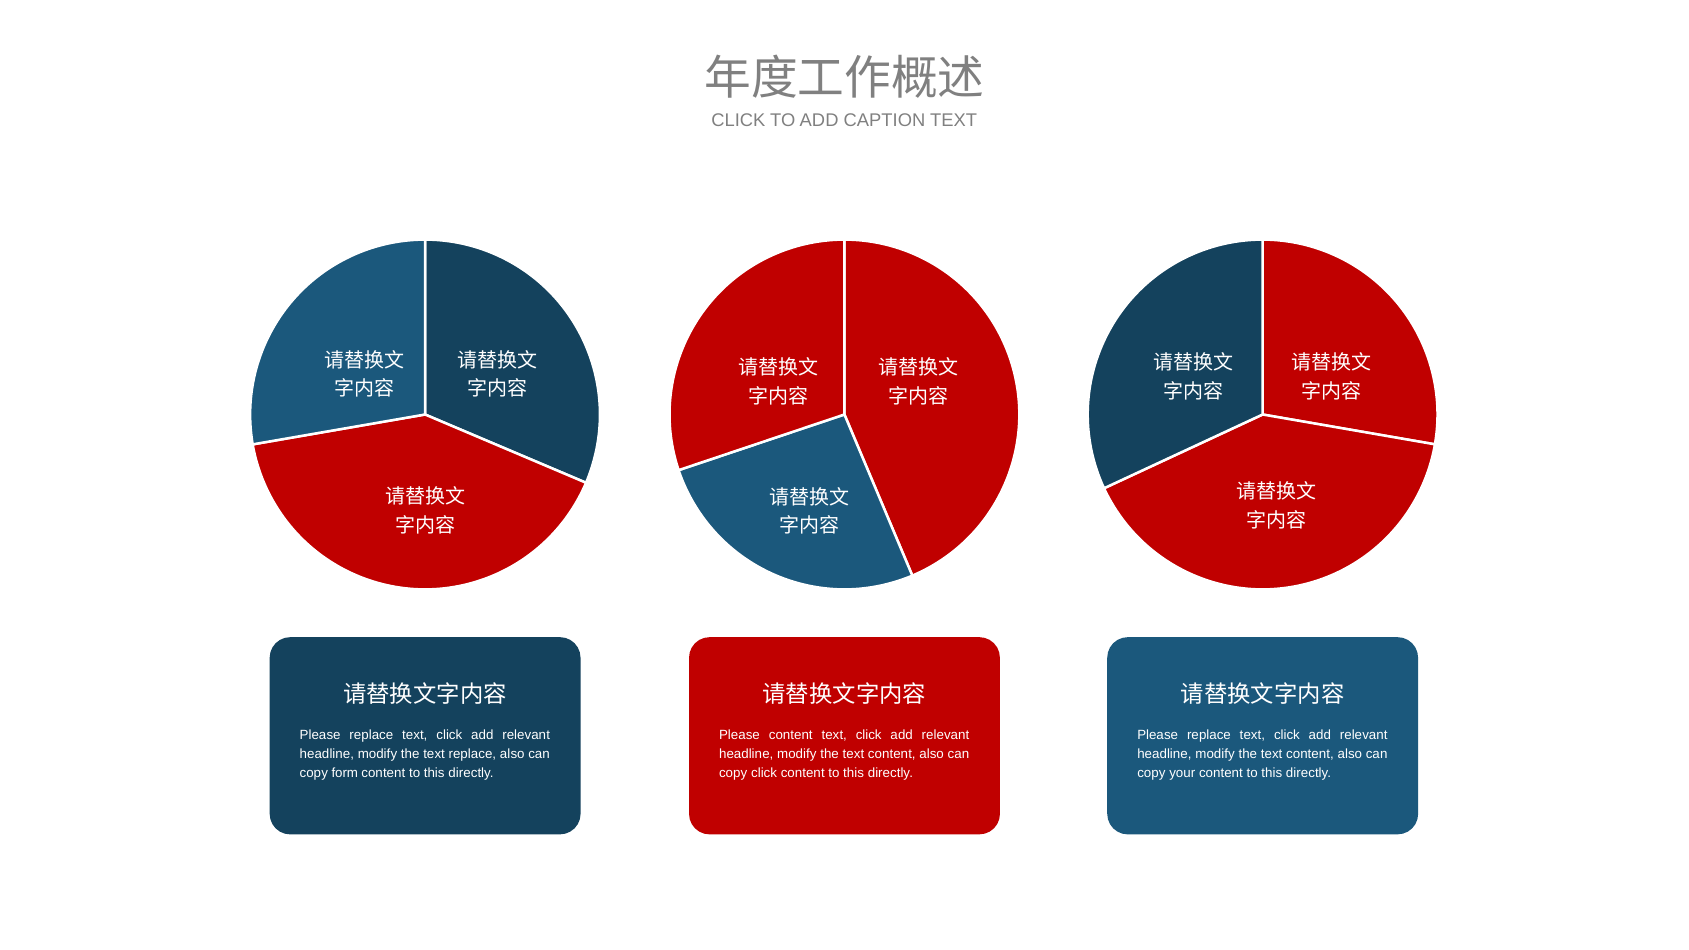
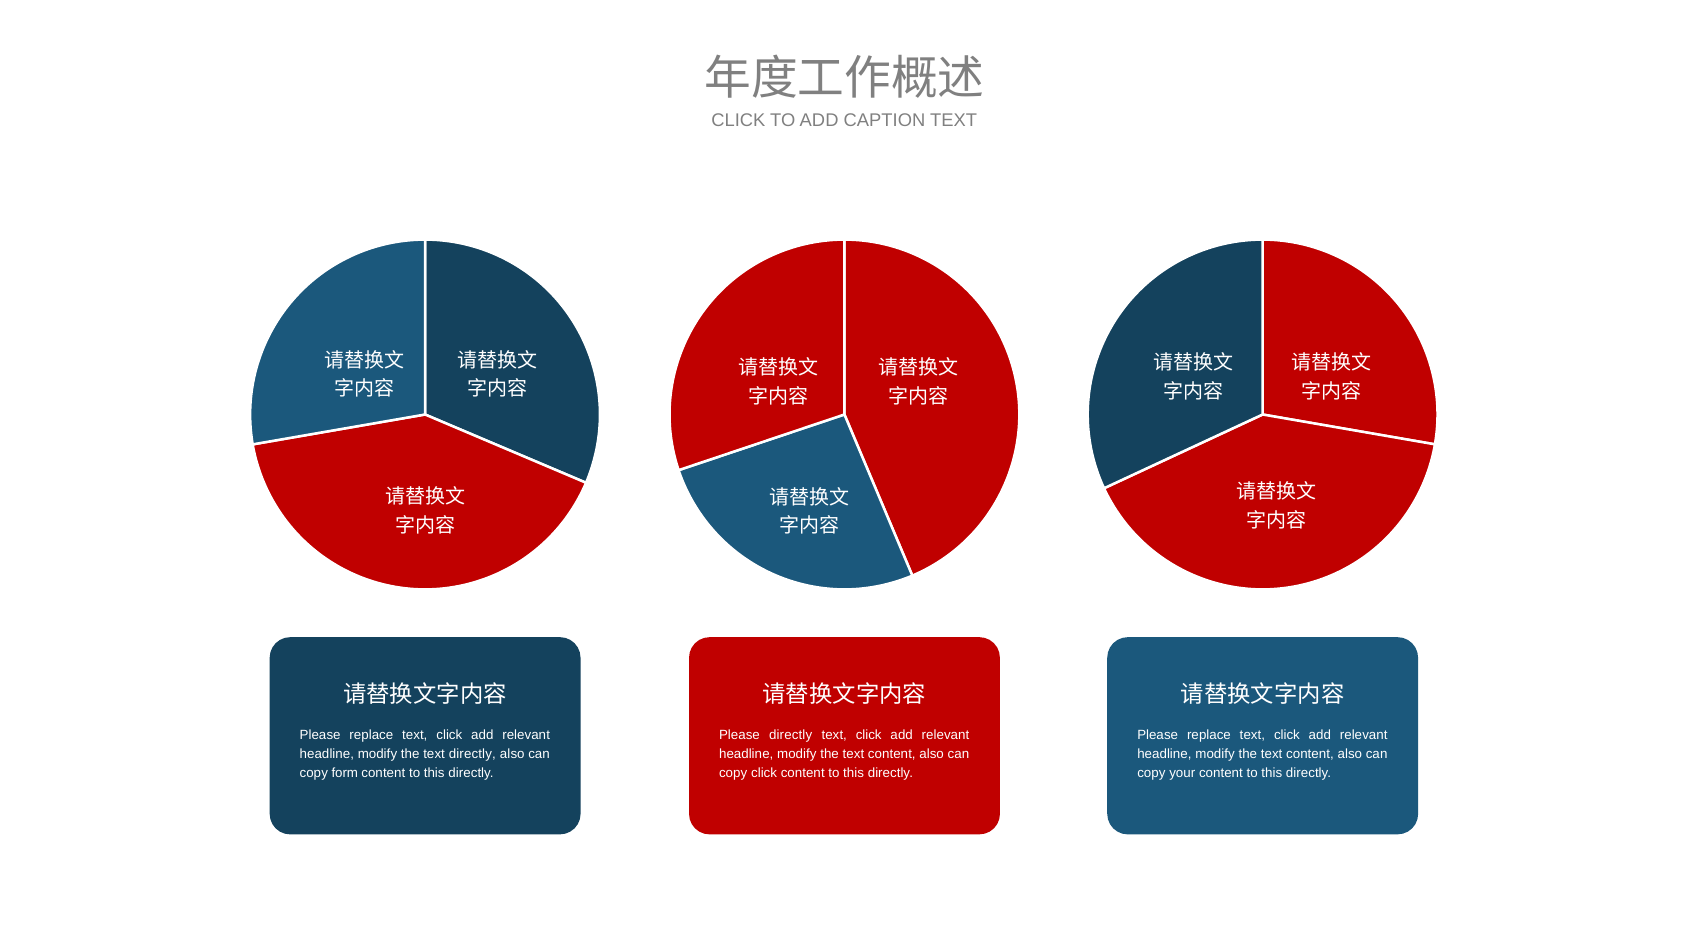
Please content: content -> directly (791, 735)
text replace: replace -> directly (472, 754)
